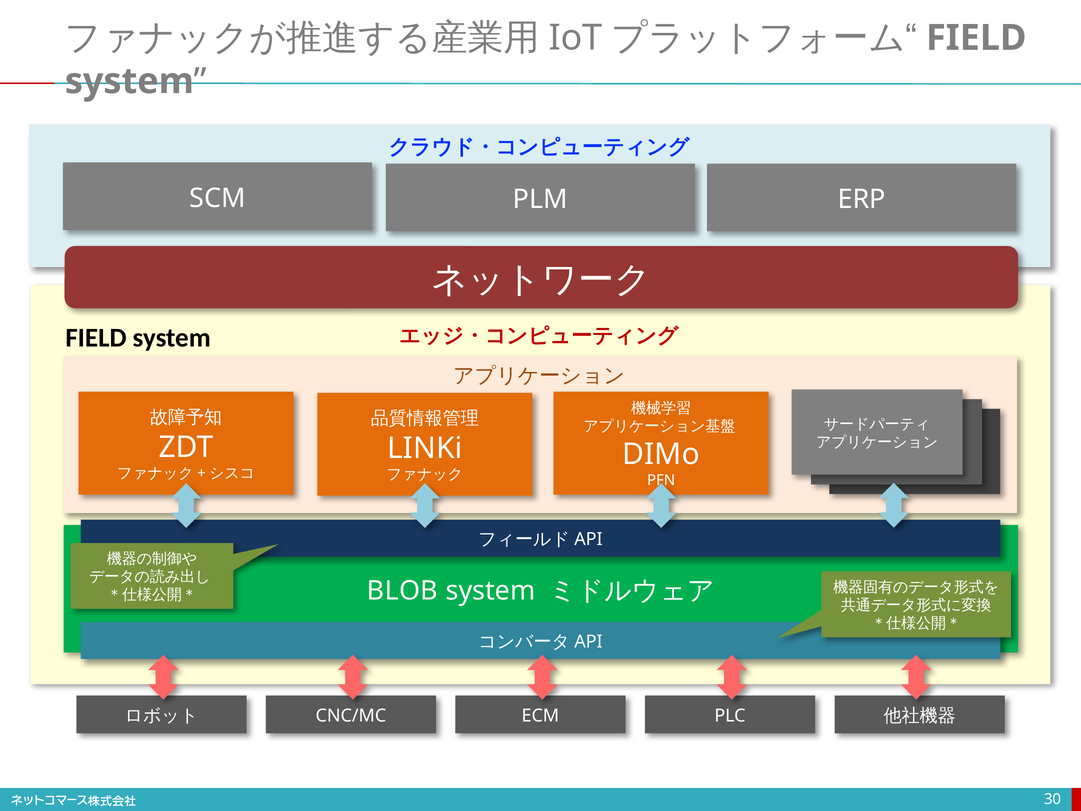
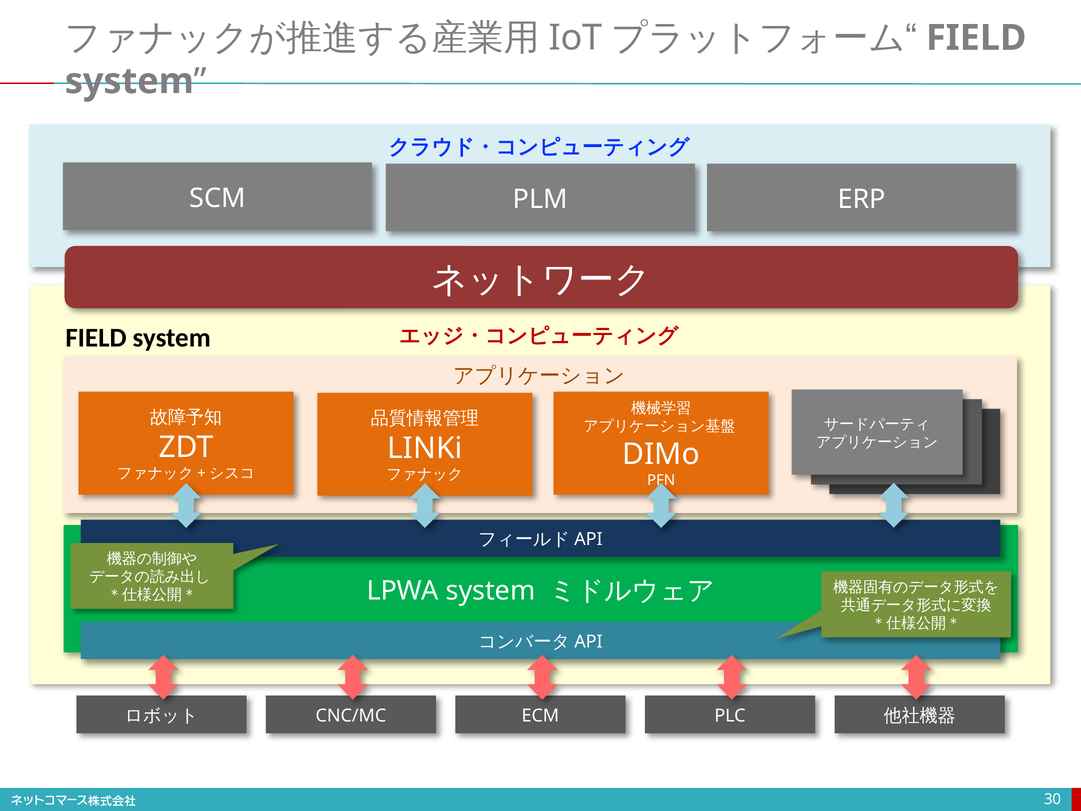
BLOB: BLOB -> LPWA (403, 590)
